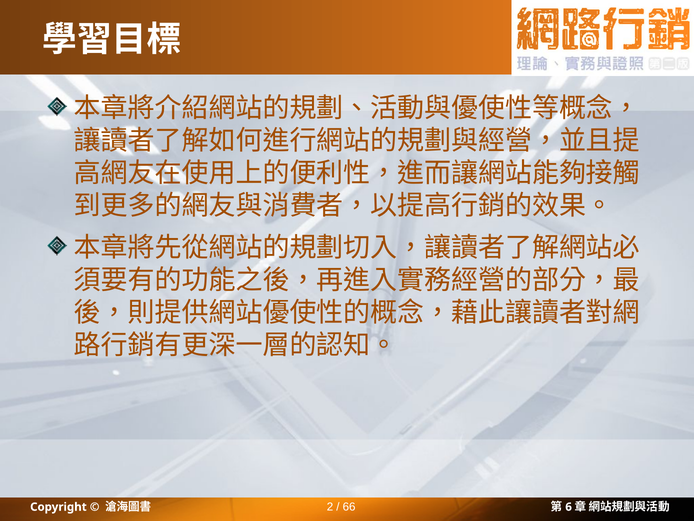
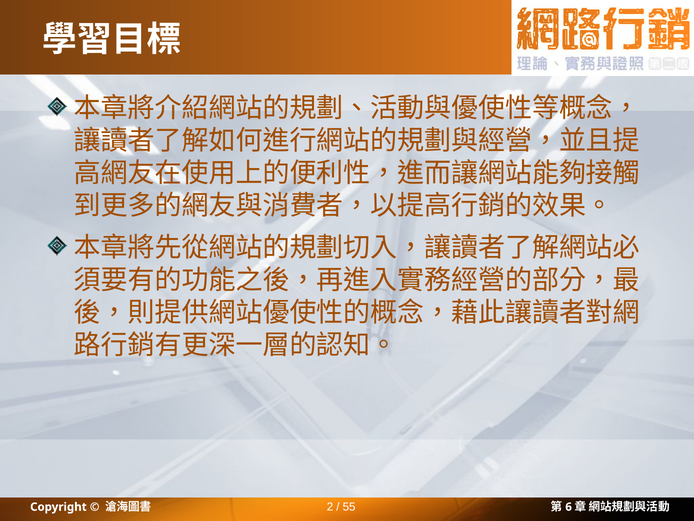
66: 66 -> 55 (349, 506)
